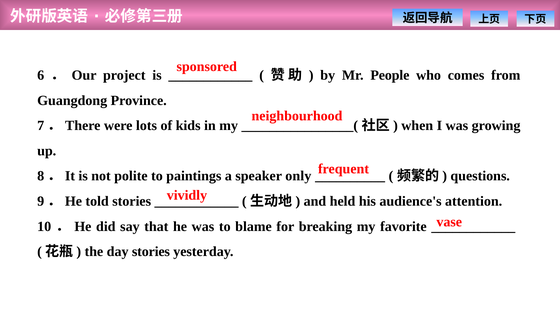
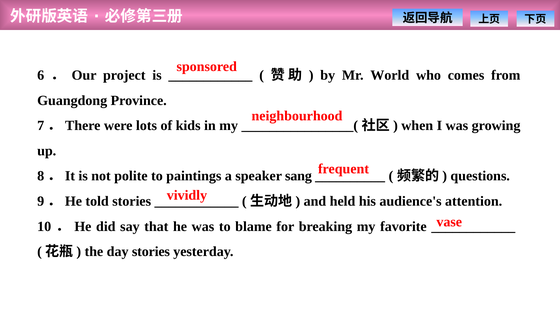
People: People -> World (390, 75)
only: only -> sang (298, 176)
